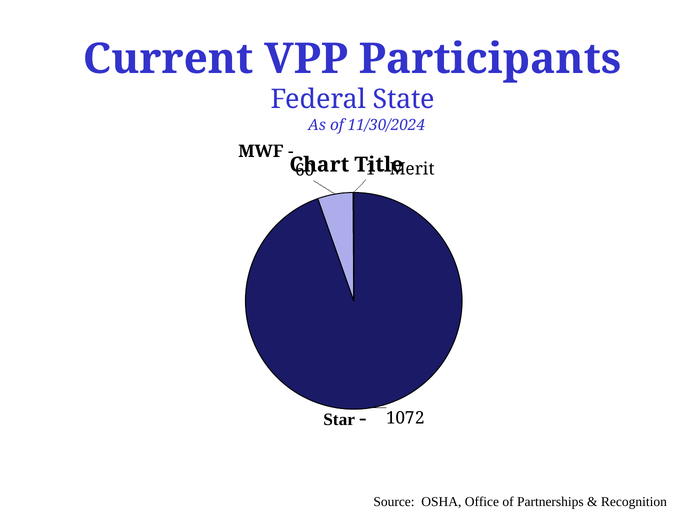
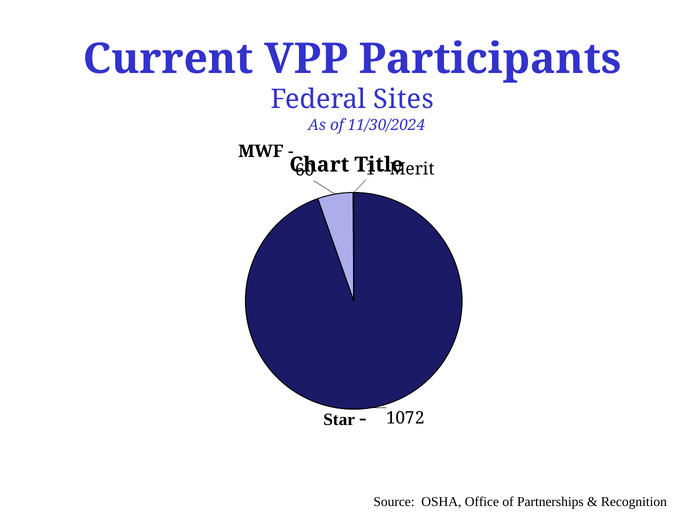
State: State -> Sites (403, 99)
